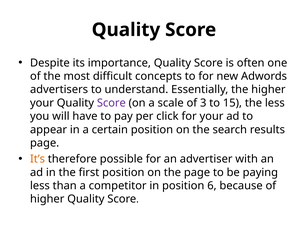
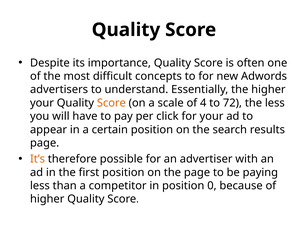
Score colour: purple -> orange (111, 103)
3: 3 -> 4 (203, 103)
15: 15 -> 72 (232, 103)
6: 6 -> 0 (212, 186)
